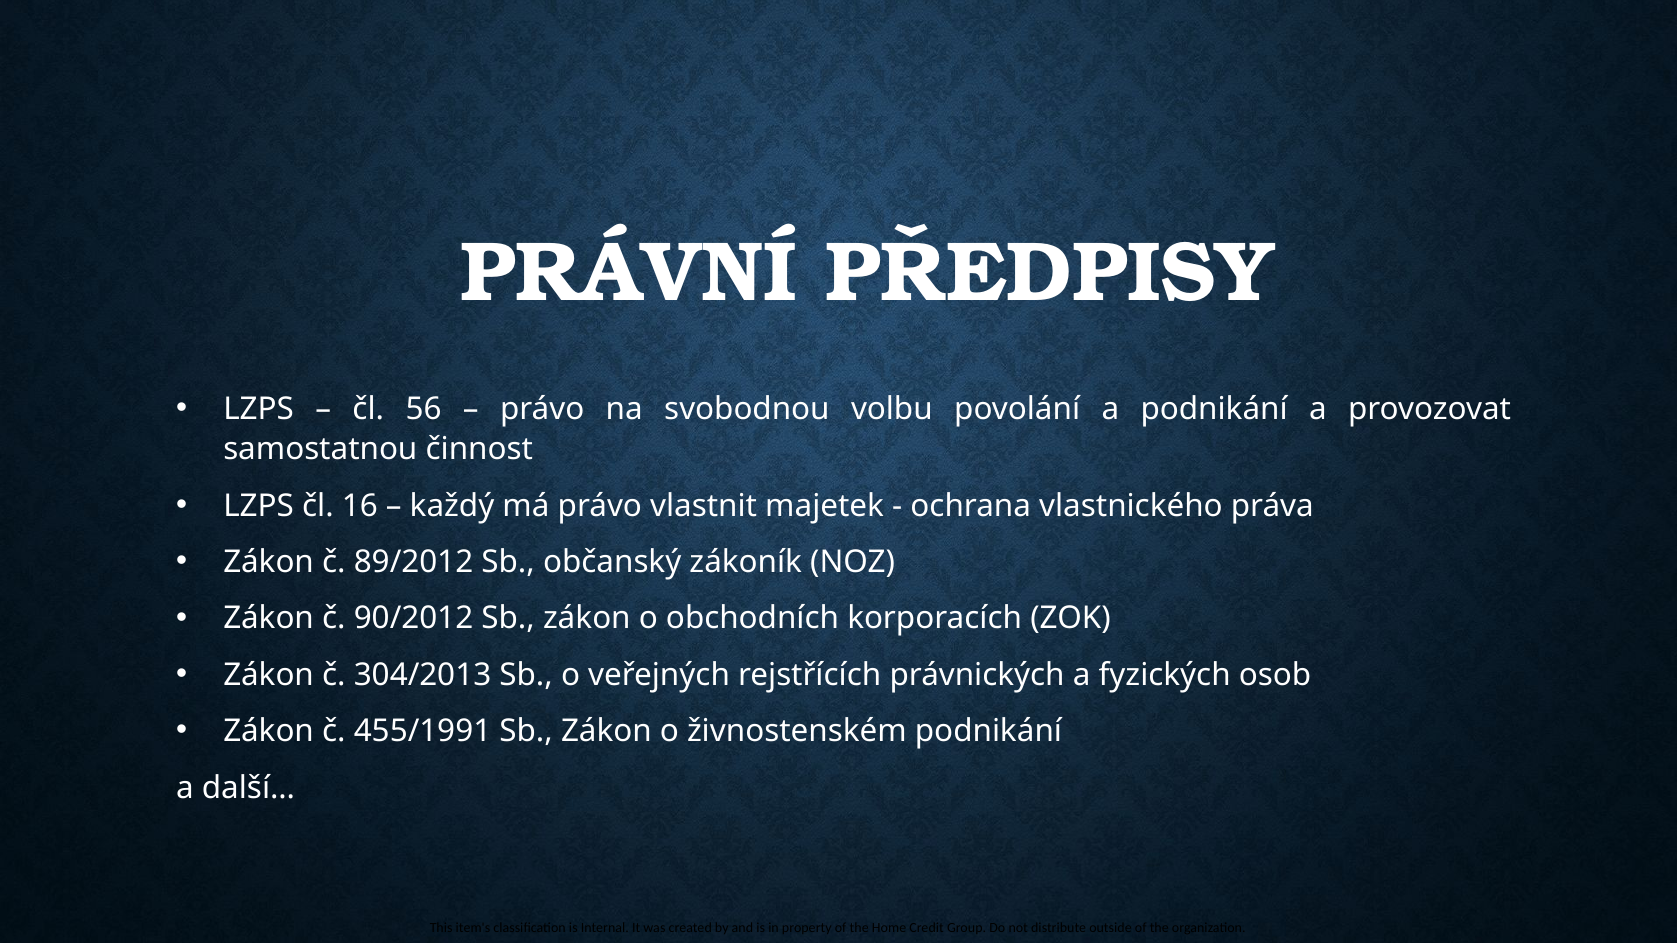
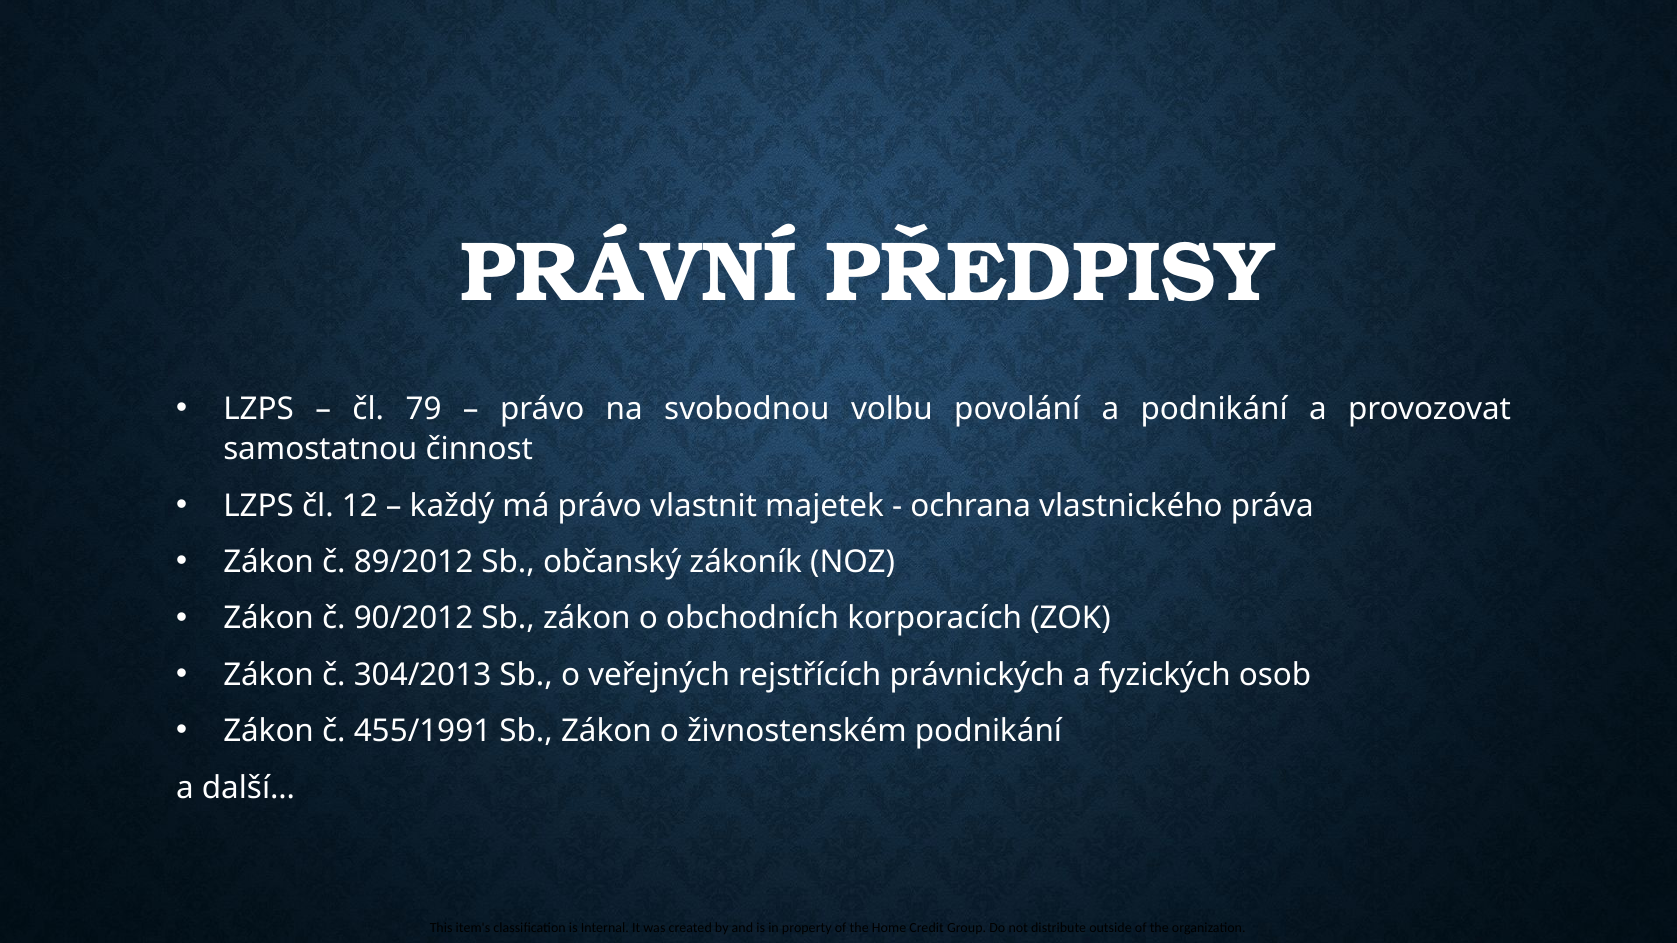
56: 56 -> 79 (424, 409)
16: 16 -> 12 (360, 506)
